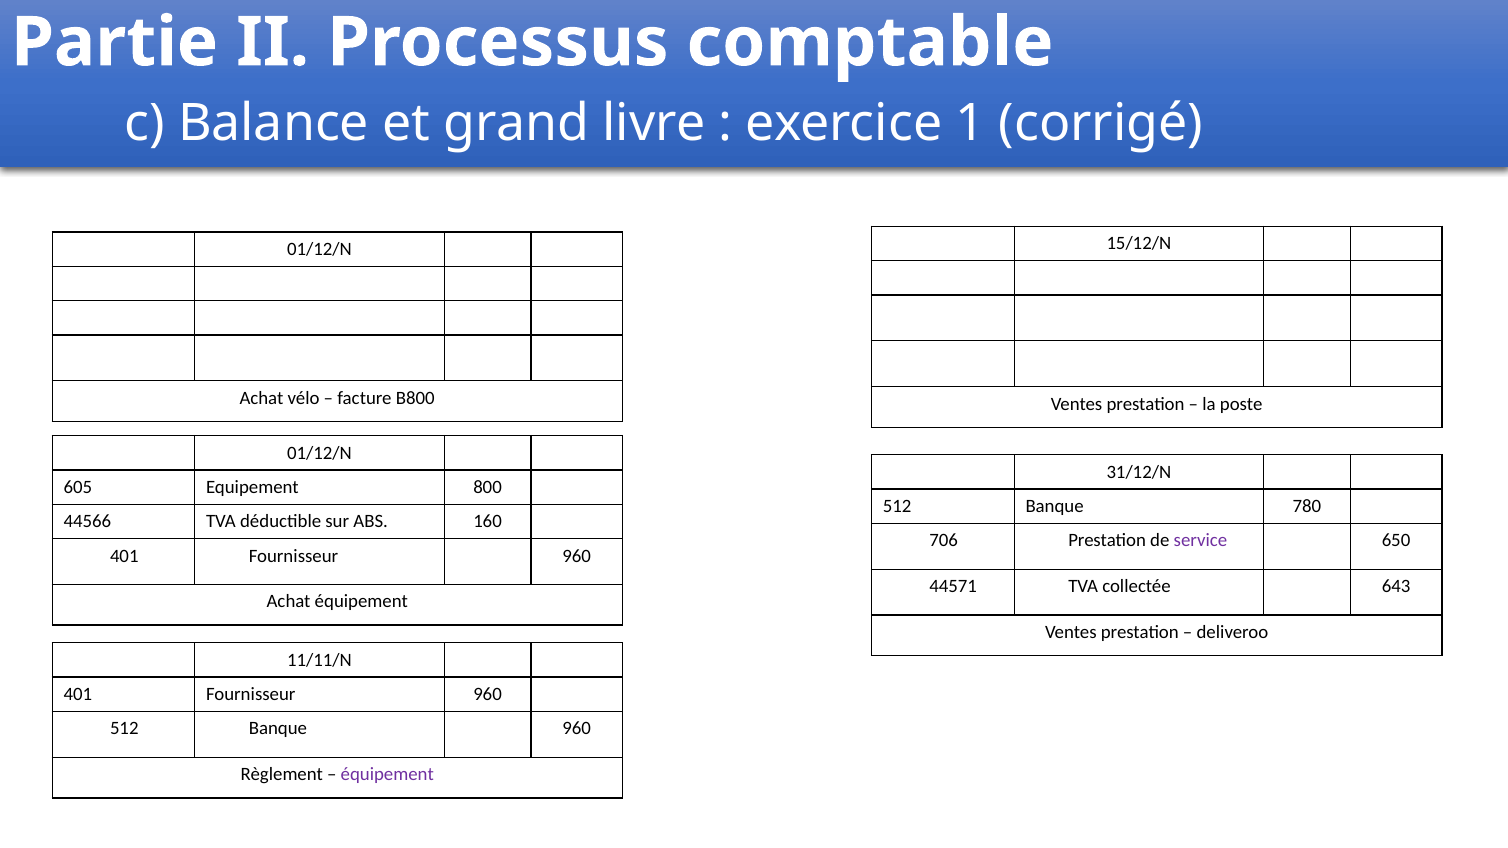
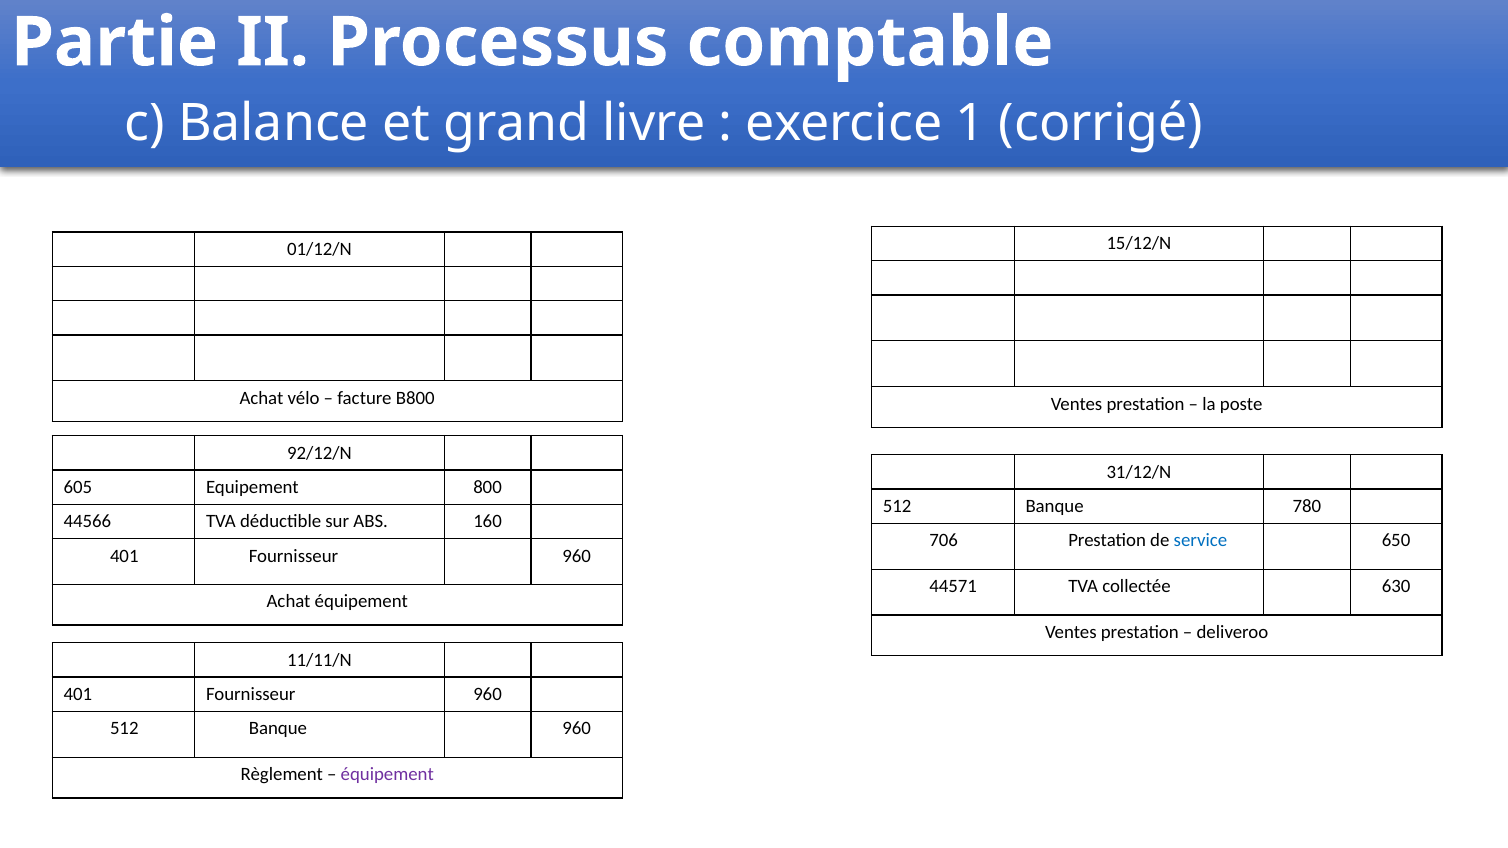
01/12/N: 01/12/N -> 92/12/N (319, 453)
service colour: purple -> blue (1200, 541)
643: 643 -> 630 (1396, 587)
